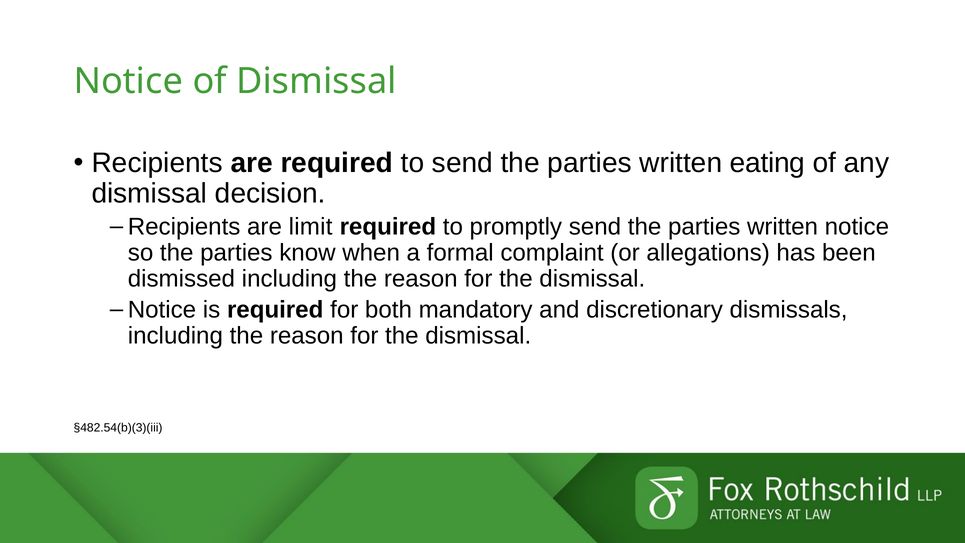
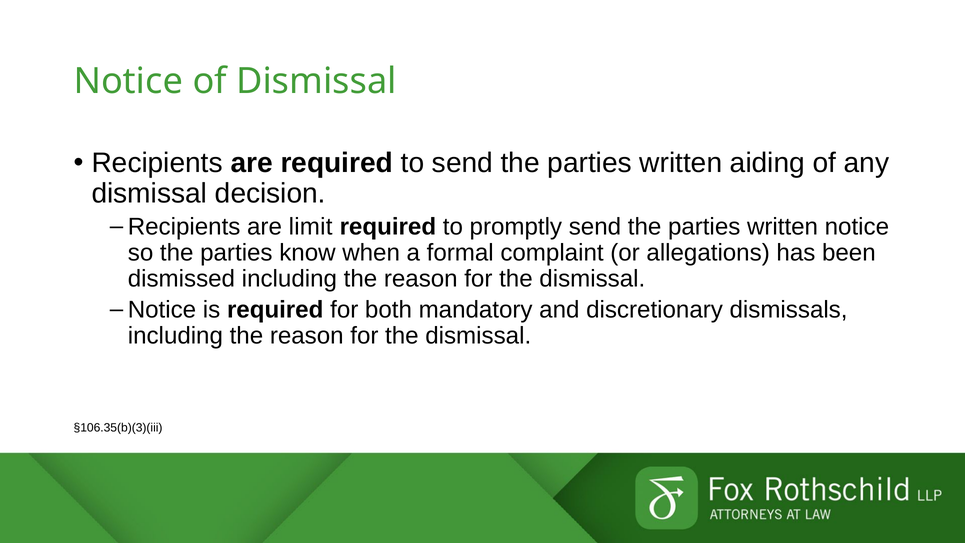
eating: eating -> aiding (767, 163)
§482.54(b)(3)(iii: §482.54(b)(3)(iii -> §106.35(b)(3)(iii (118, 428)
